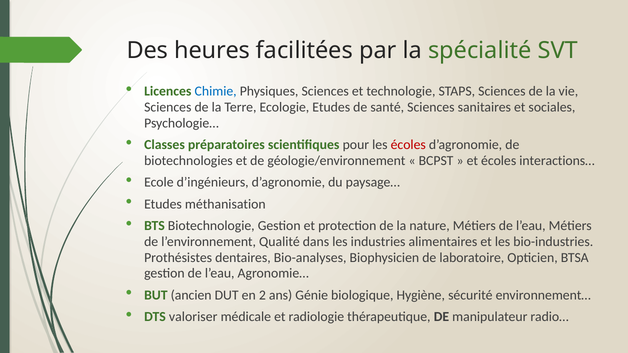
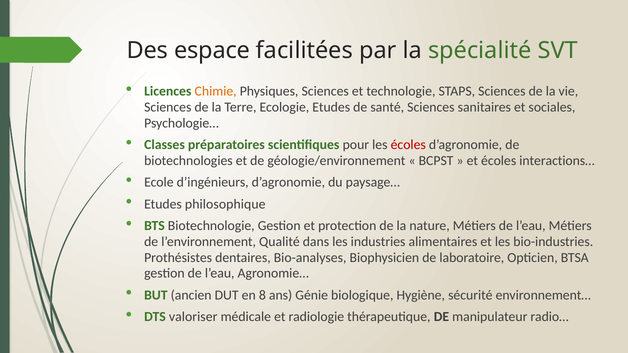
heures: heures -> espace (212, 50)
Chimie colour: blue -> orange (216, 91)
méthanisation: méthanisation -> philosophique (225, 204)
2: 2 -> 8 (262, 295)
